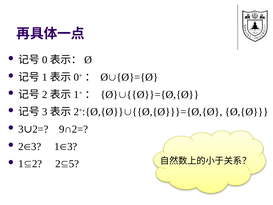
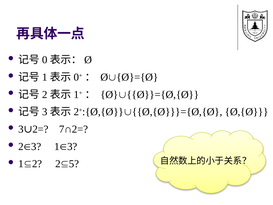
9∩2=: 9∩2= -> 7∩2= (73, 129)
